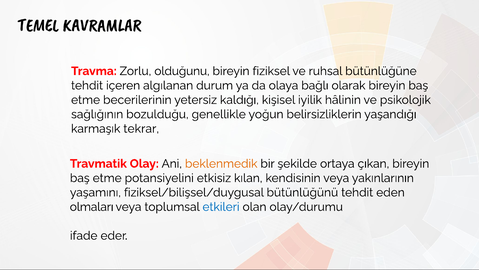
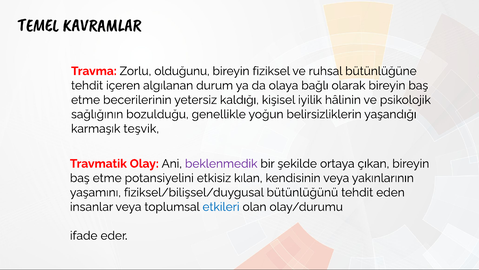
tekrar: tekrar -> teşvik (141, 128)
beklenmedik colour: orange -> purple (221, 163)
olmaları: olmaları -> insanlar (92, 206)
